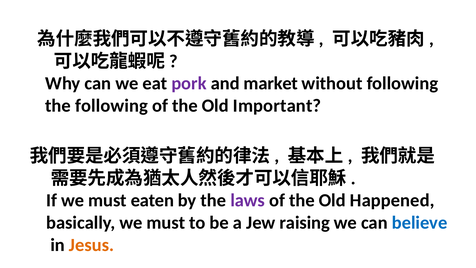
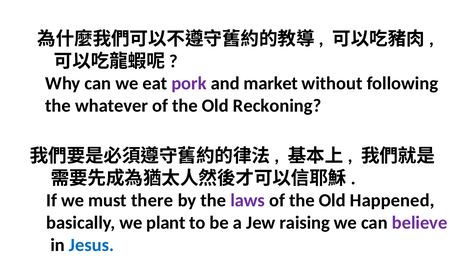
the following: following -> whatever (112, 106)
Important: Important -> Reckoning (277, 106)
eaten: eaten -> there (152, 200)
basically we must: must -> plant (166, 223)
believe colour: blue -> purple (420, 223)
Jesus colour: orange -> blue (91, 245)
